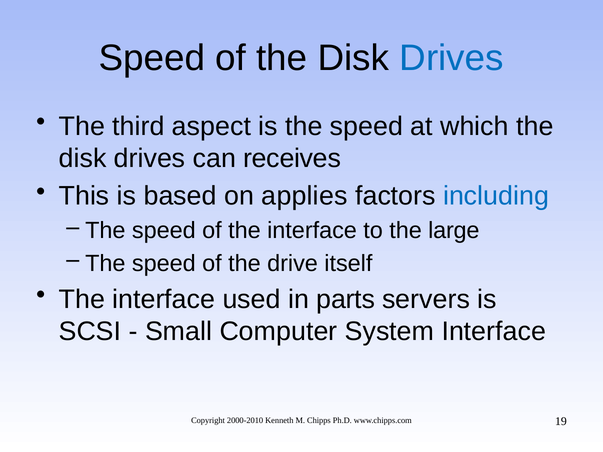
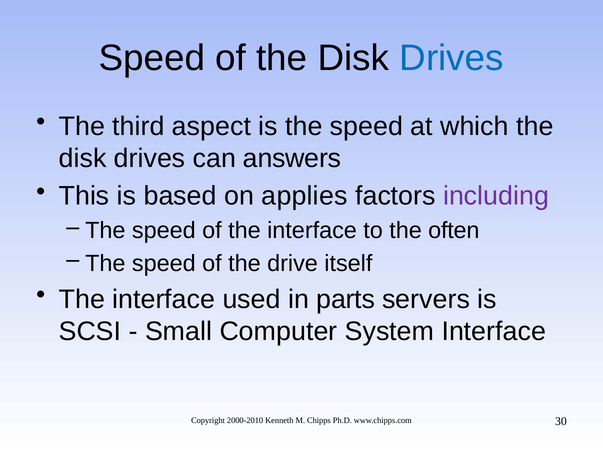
receives: receives -> answers (292, 159)
including colour: blue -> purple (496, 196)
large: large -> often (454, 231)
19: 19 -> 30 (561, 422)
